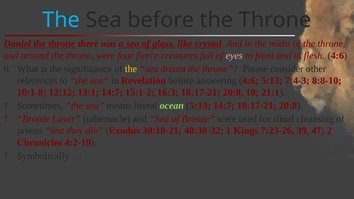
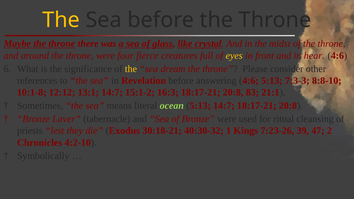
The colour: light blue -> yellow (61, 20)
Daniel: Daniel -> Maybe (17, 44)
eyes colour: pink -> yellow (234, 56)
flesh: flesh -> hear (314, 56)
7:4-3: 7:4-3 -> 7:3-3 (297, 81)
10: 10 -> 83 (252, 92)
